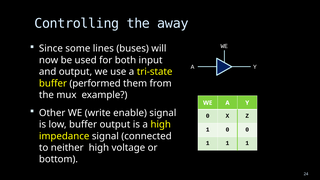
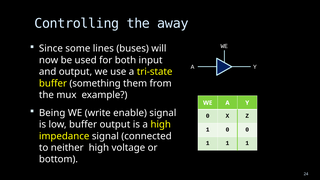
performed: performed -> something (95, 83)
Other: Other -> Being (52, 113)
